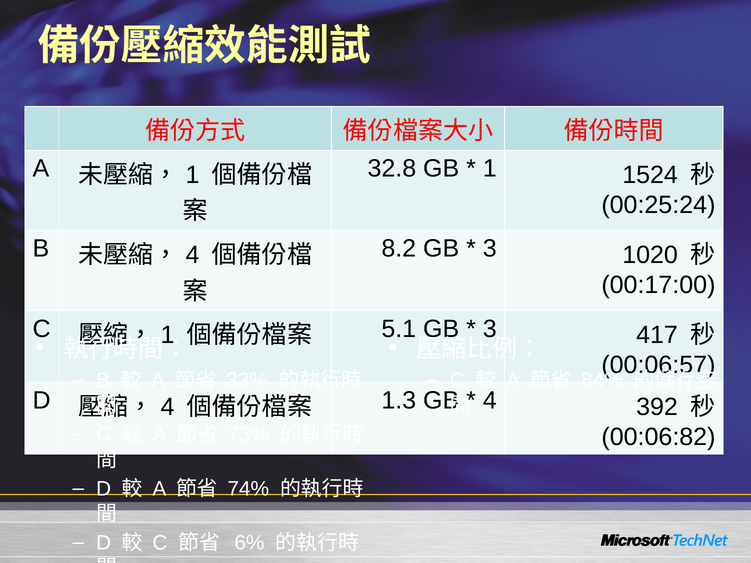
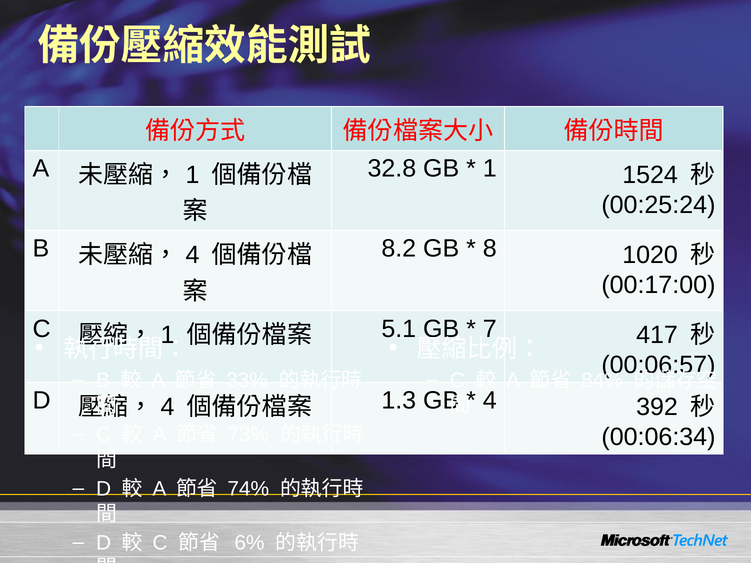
3: 3 -> 8 (490, 249)
3: 3 -> 7 (490, 329)
00:06:82: 00:06:82 -> 00:06:34 (658, 437)
